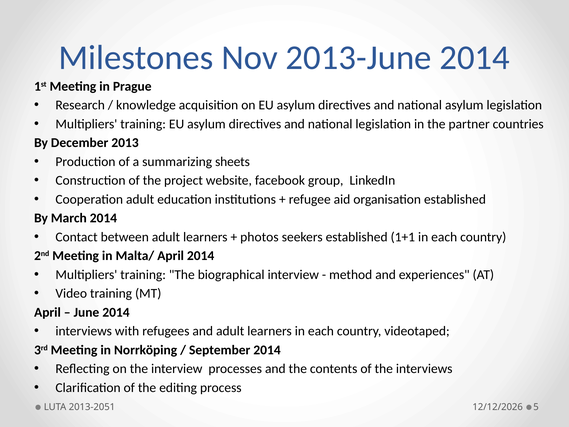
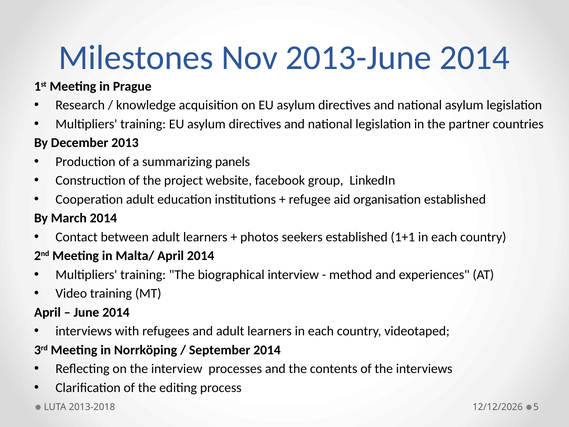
sheets: sheets -> panels (232, 162)
2013-2051: 2013-2051 -> 2013-2018 (92, 407)
